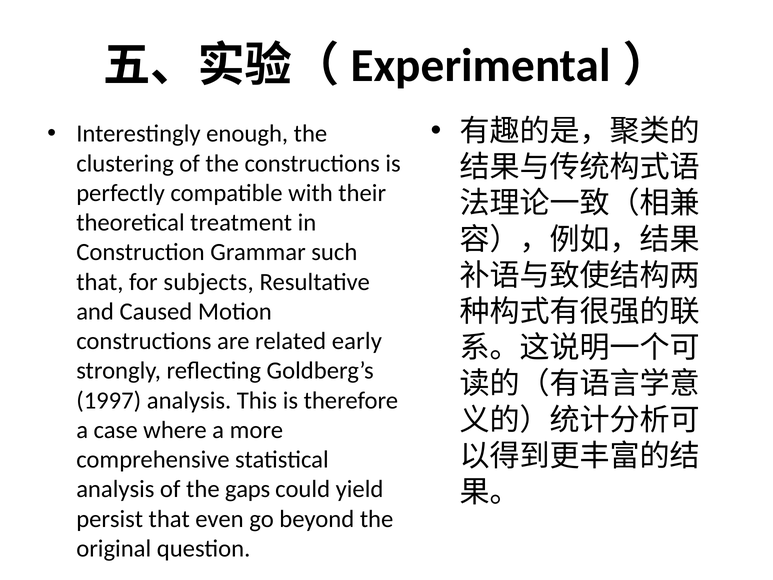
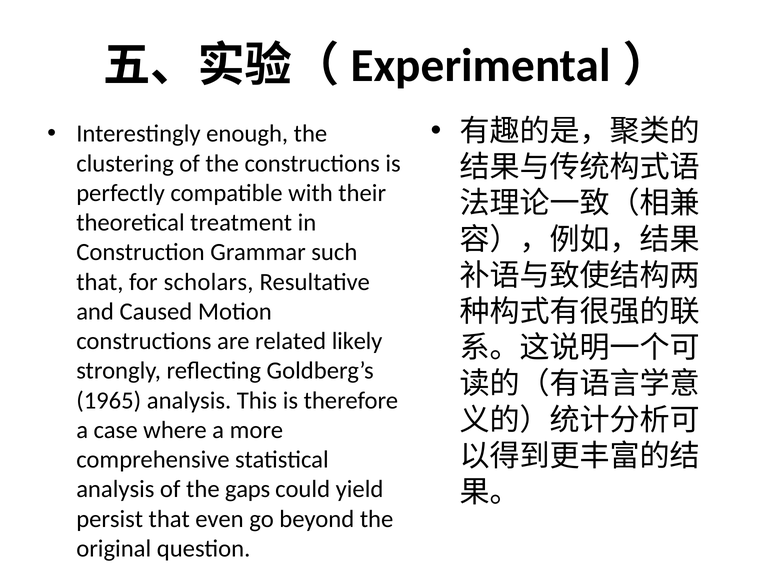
subjects: subjects -> scholars (209, 282)
early: early -> likely (357, 341)
1997: 1997 -> 1965 (109, 400)
